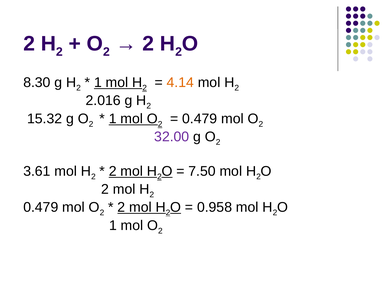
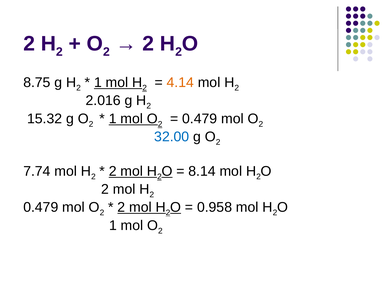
8.30: 8.30 -> 8.75 (37, 83)
32.00 colour: purple -> blue (172, 137)
3.61: 3.61 -> 7.74 (37, 171)
7.50: 7.50 -> 8.14 (202, 171)
